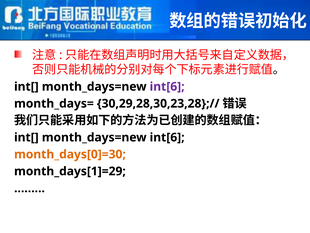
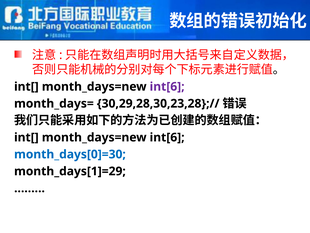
month_days[0]=30 colour: orange -> blue (70, 154)
